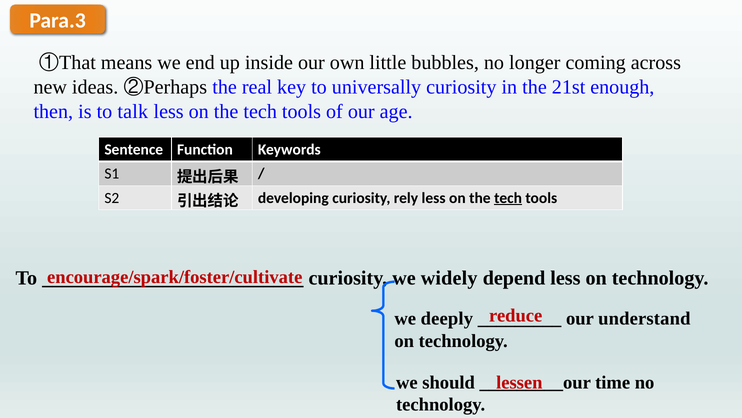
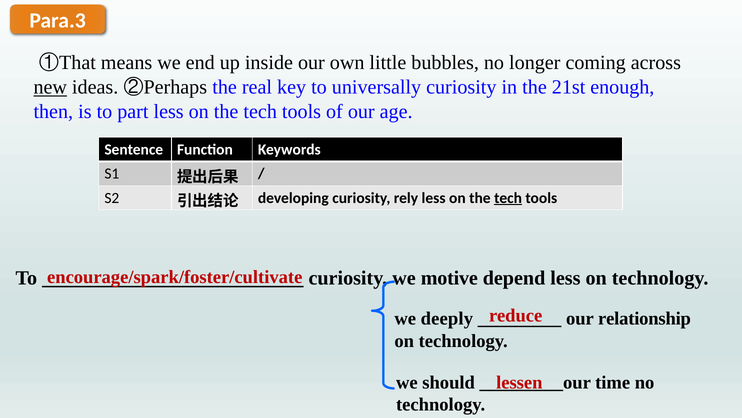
new underline: none -> present (50, 87)
talk: talk -> part (133, 111)
widely: widely -> motive (449, 278)
understand: understand -> relationship (645, 318)
